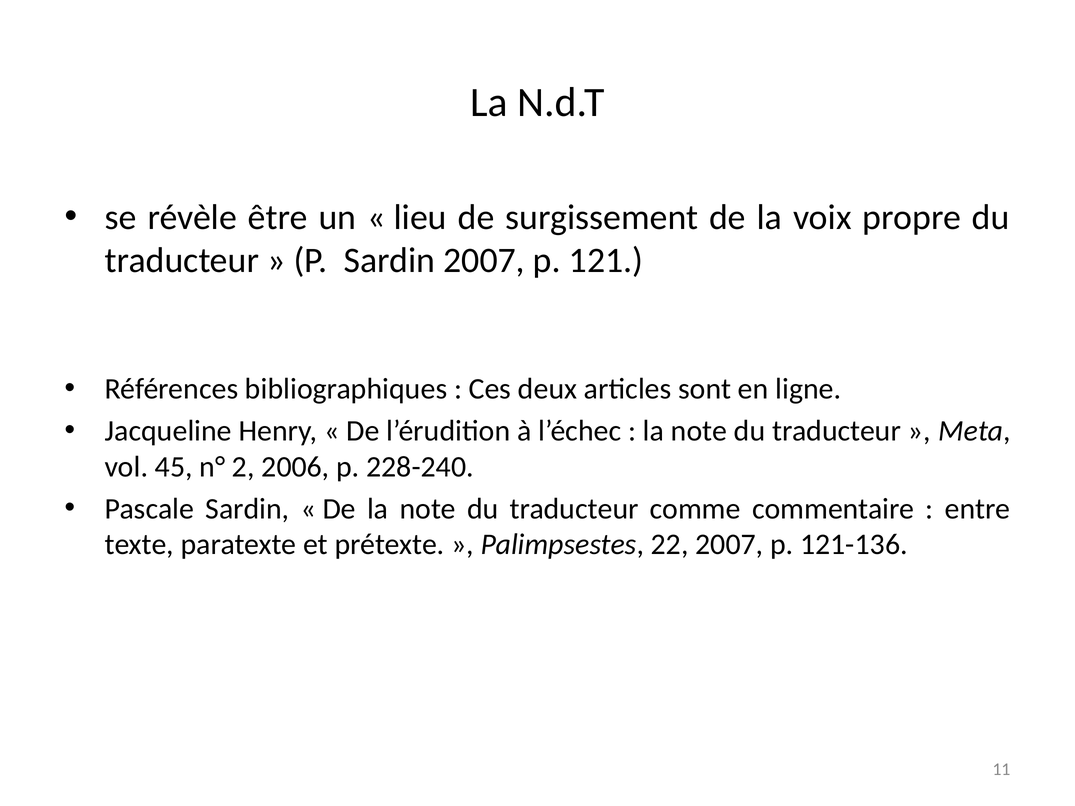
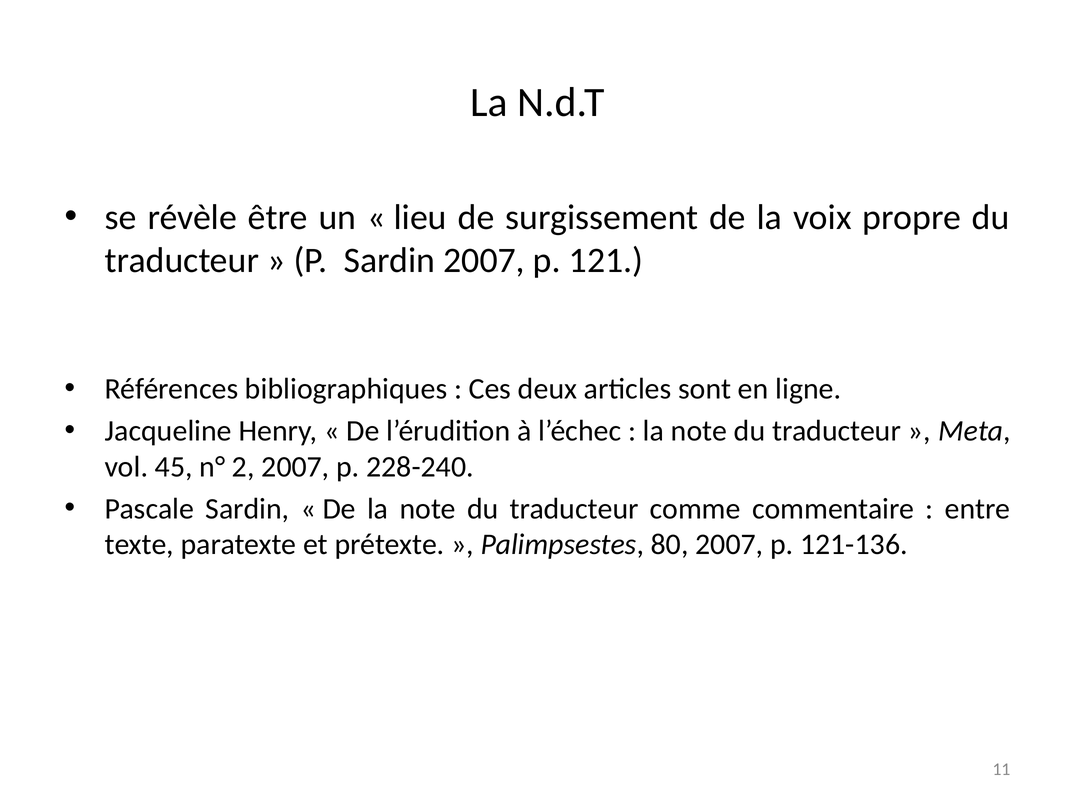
2 2006: 2006 -> 2007 (295, 467)
22: 22 -> 80 (670, 545)
